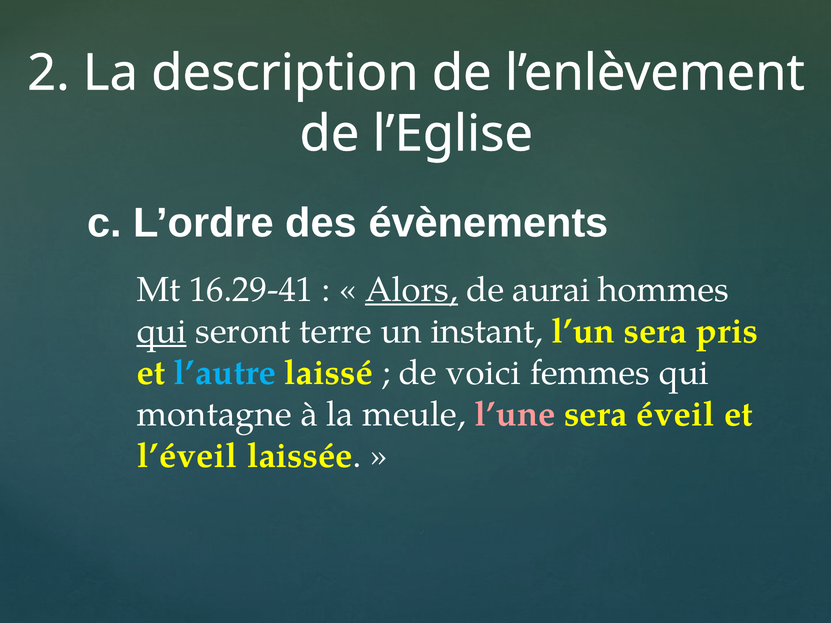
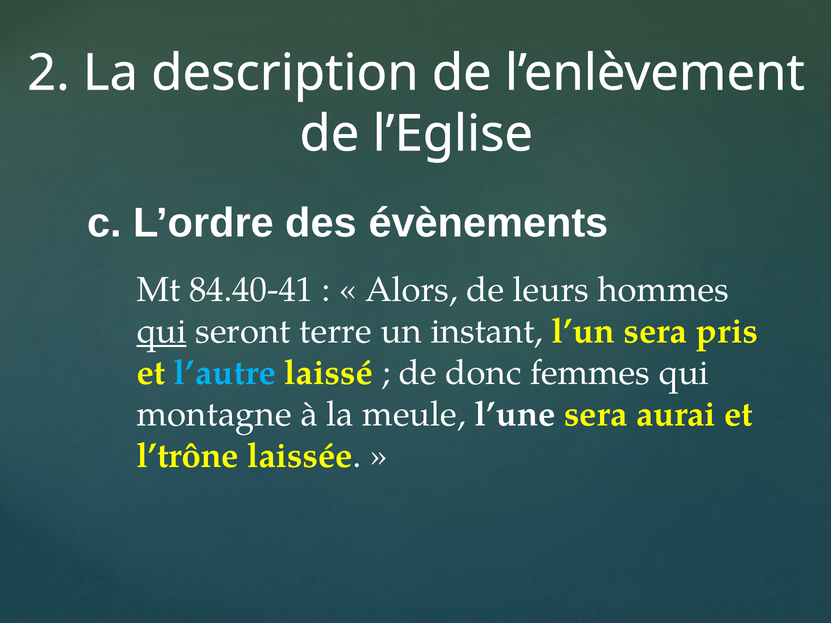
16.29-41: 16.29-41 -> 84.40-41 (251, 290)
Alors underline: present -> none (411, 290)
aurai: aurai -> leurs (551, 290)
voici: voici -> donc (483, 373)
l’une colour: pink -> white (515, 414)
éveil: éveil -> aurai (676, 414)
l’éveil: l’éveil -> l’trône (188, 456)
